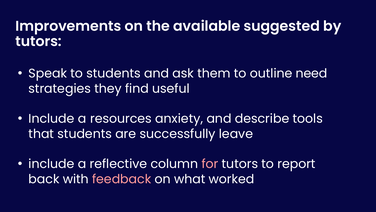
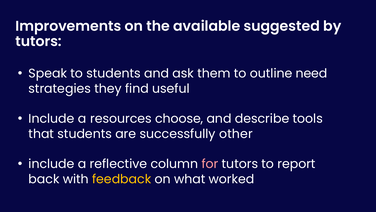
anxiety: anxiety -> choose (179, 119)
leave: leave -> other (236, 134)
feedback colour: pink -> yellow (122, 179)
